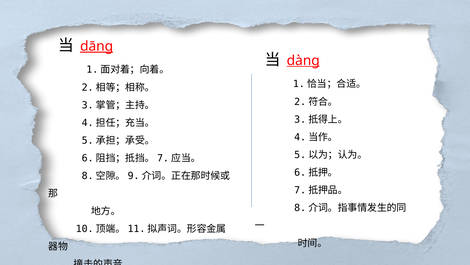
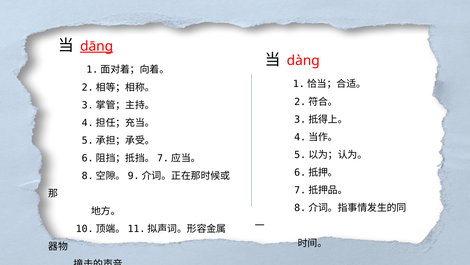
dàng underline: present -> none (303, 60)
